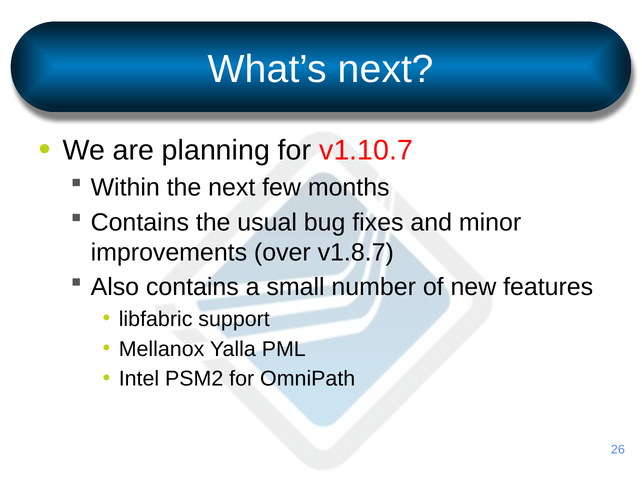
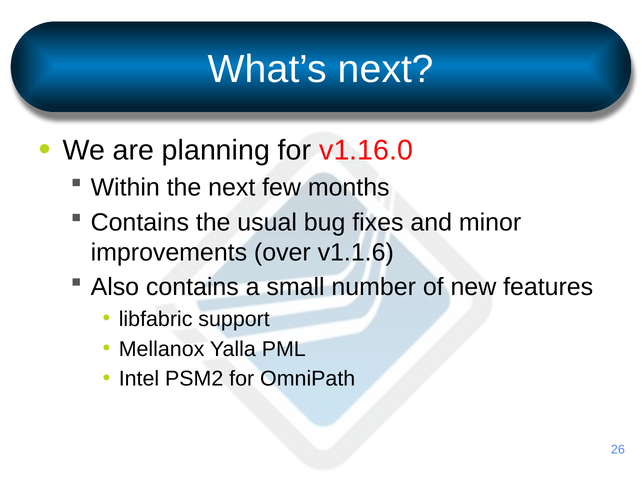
v1.10.7: v1.10.7 -> v1.16.0 (366, 151)
v1.8.7: v1.8.7 -> v1.1.6 (356, 253)
